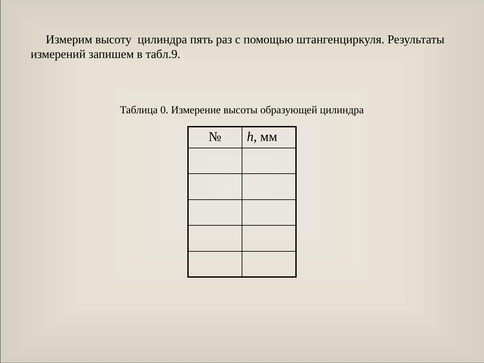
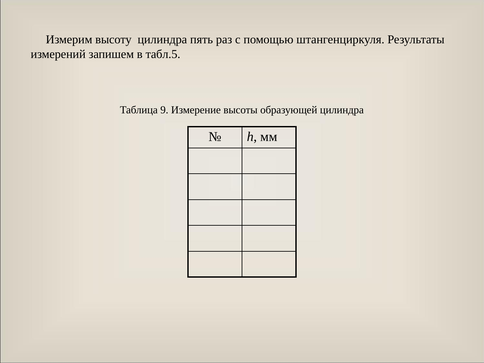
табл.9: табл.9 -> табл.5 (163, 54)
0: 0 -> 9 (164, 110)
